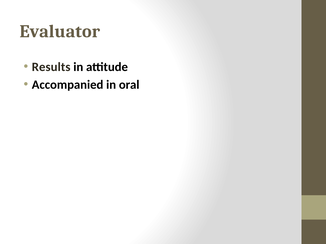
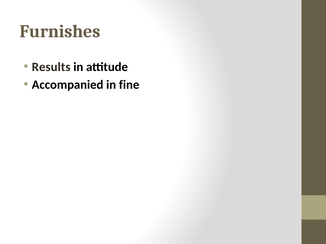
Evaluator: Evaluator -> Furnishes (60, 31)
oral: oral -> fine (129, 85)
